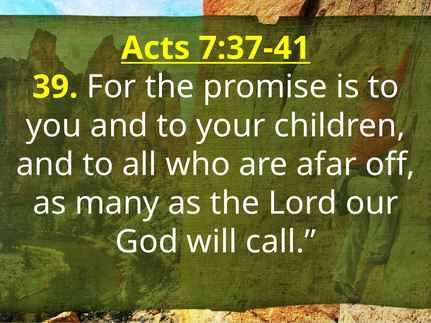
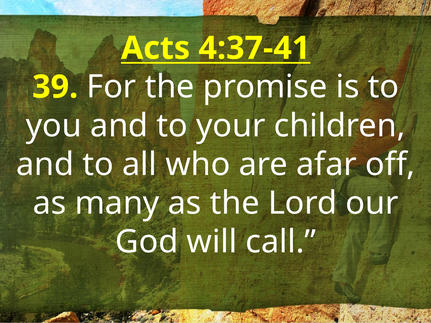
7:37-41: 7:37-41 -> 4:37-41 (254, 48)
